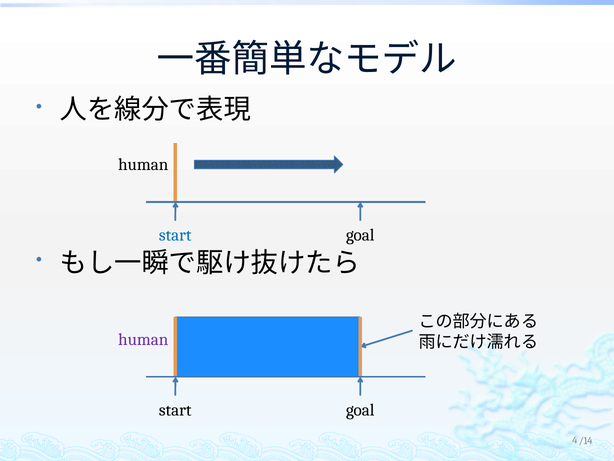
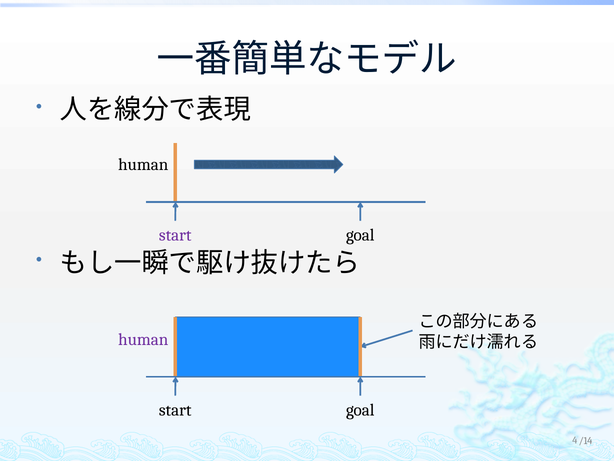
start colour: blue -> purple (175, 235)
